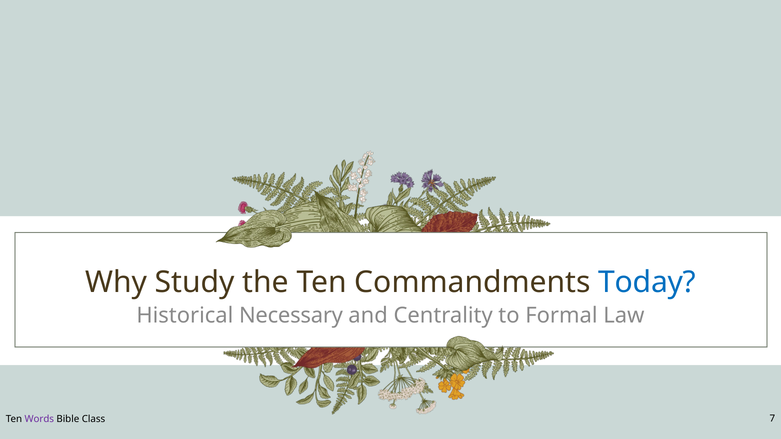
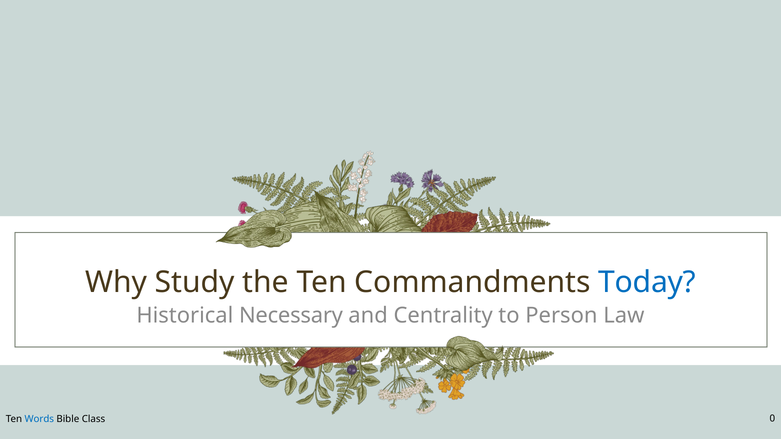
Formal: Formal -> Person (561, 316)
Words colour: purple -> blue (39, 420)
7: 7 -> 0 (772, 419)
